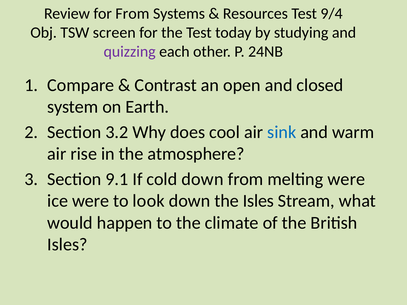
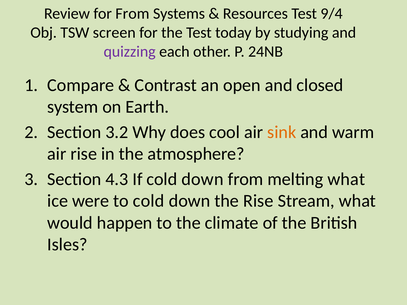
sink colour: blue -> orange (282, 132)
9.1: 9.1 -> 4.3 (117, 179)
melting were: were -> what (346, 179)
to look: look -> cold (149, 201)
the Isles: Isles -> Rise (258, 201)
